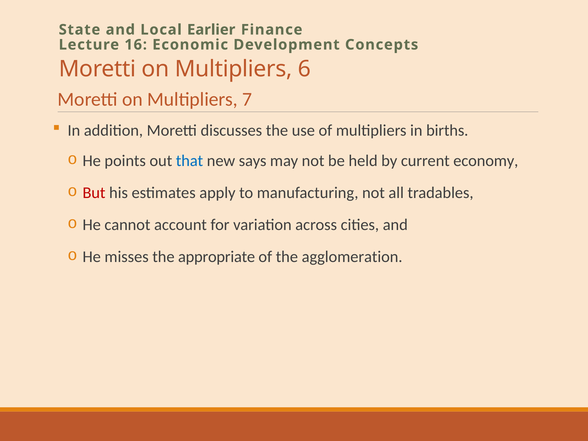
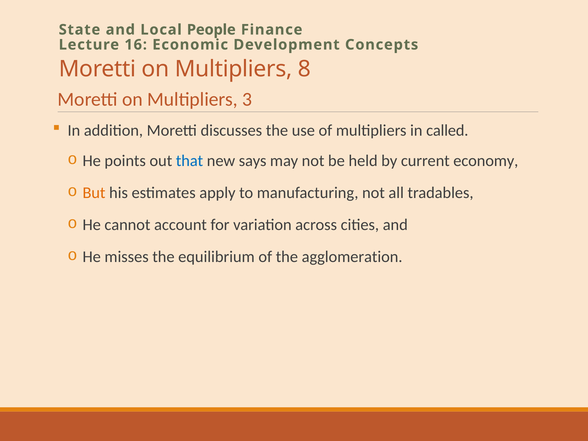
Earlier: Earlier -> People (211, 30)
6: 6 -> 8 (304, 69)
7: 7 -> 3 (247, 99)
births: births -> called (447, 130)
But colour: red -> orange (94, 193)
appropriate: appropriate -> equilibrium (216, 257)
